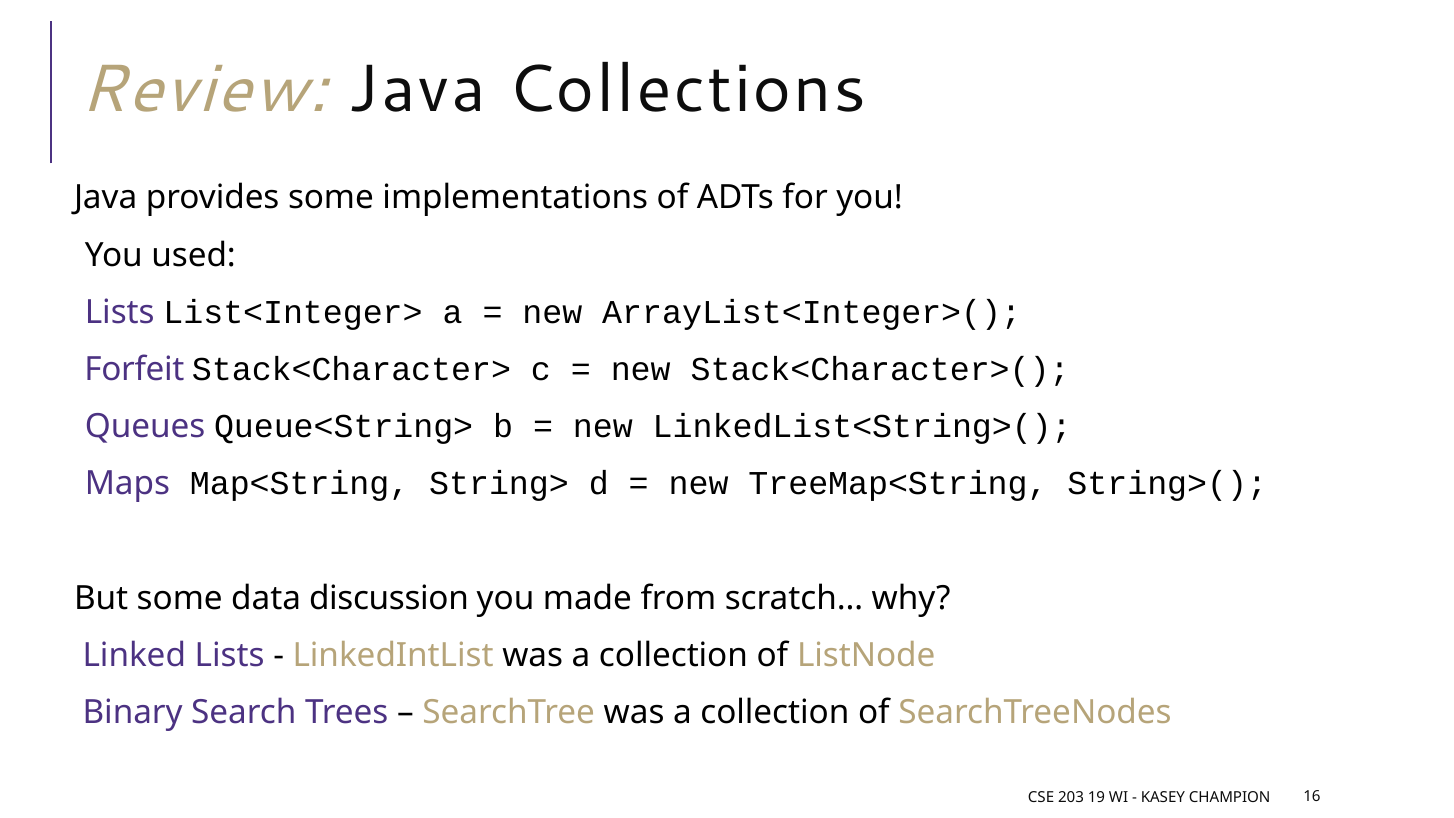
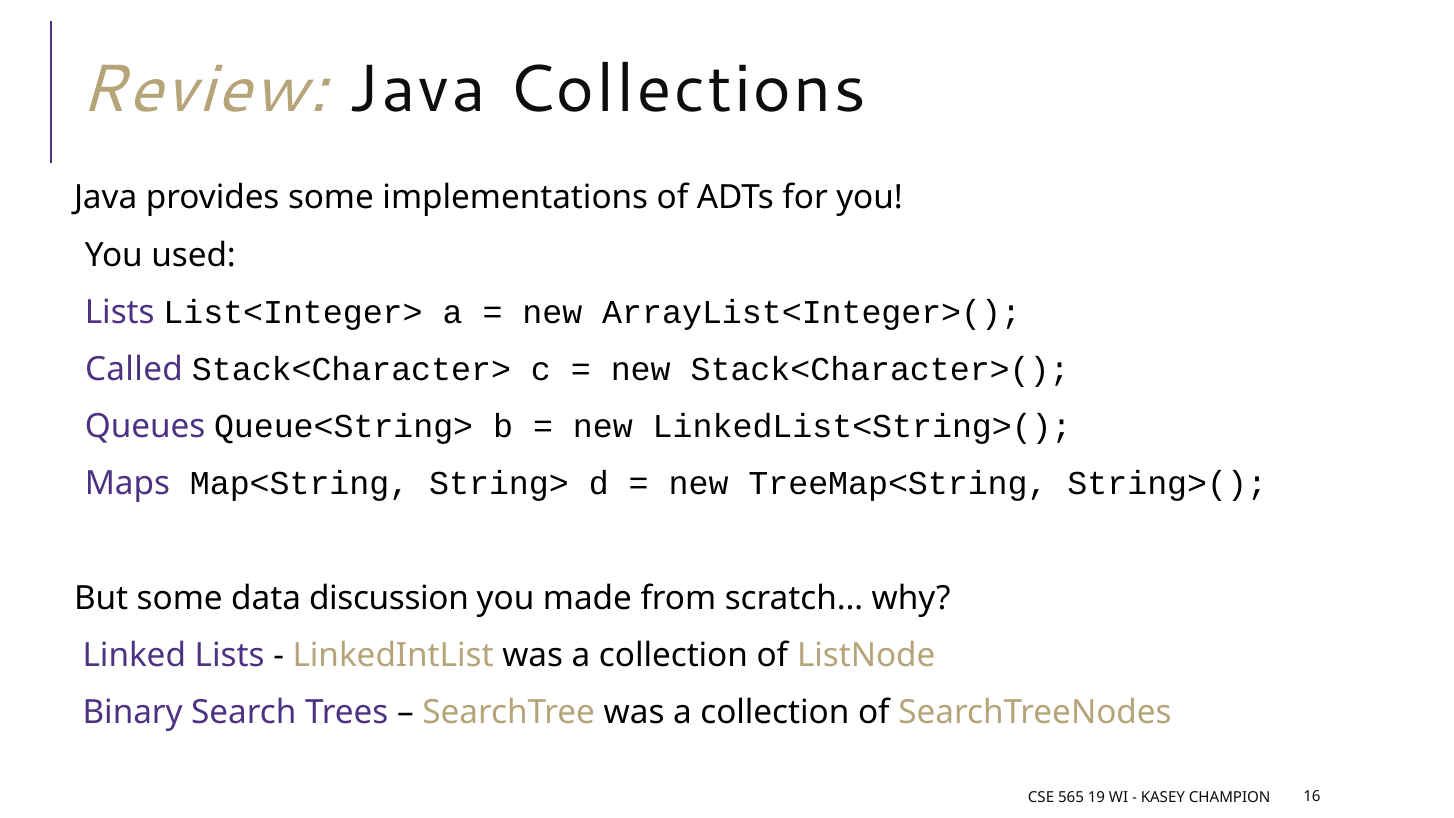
Forfeit: Forfeit -> Called (134, 369)
203: 203 -> 565 (1071, 798)
